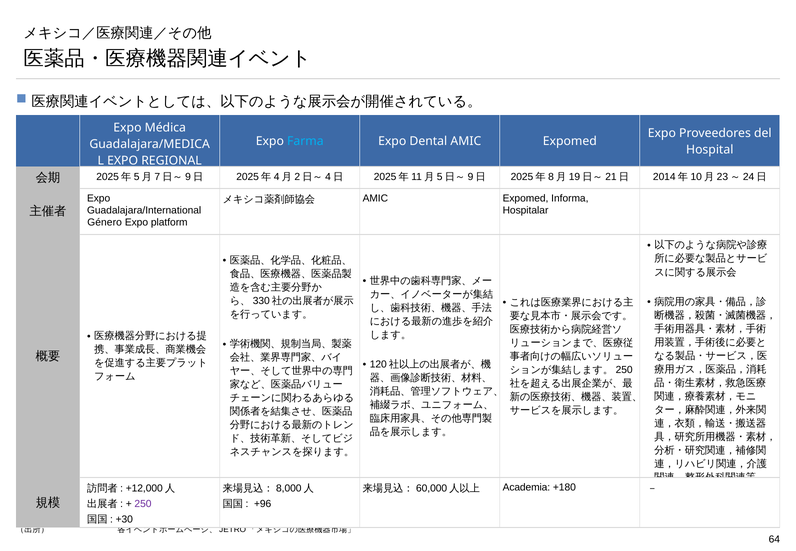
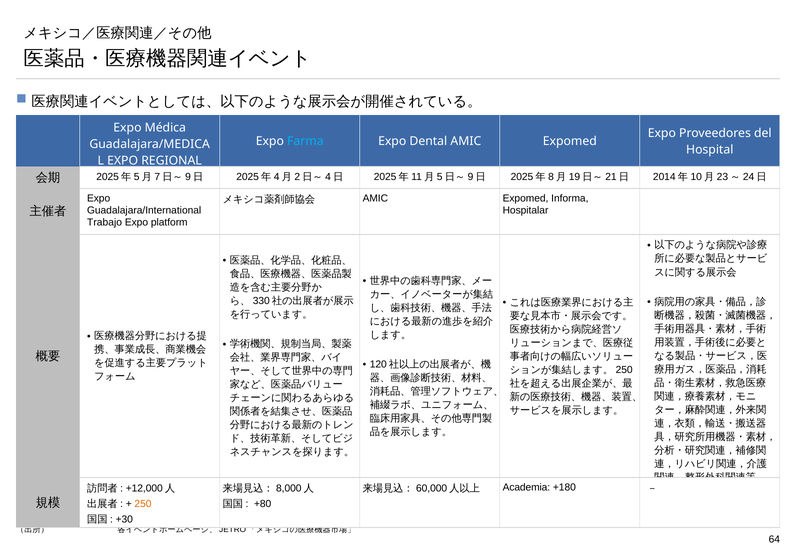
Género: Género -> Trabajo (105, 222)
250 colour: purple -> orange (143, 504)
+96: +96 -> +80 (263, 504)
